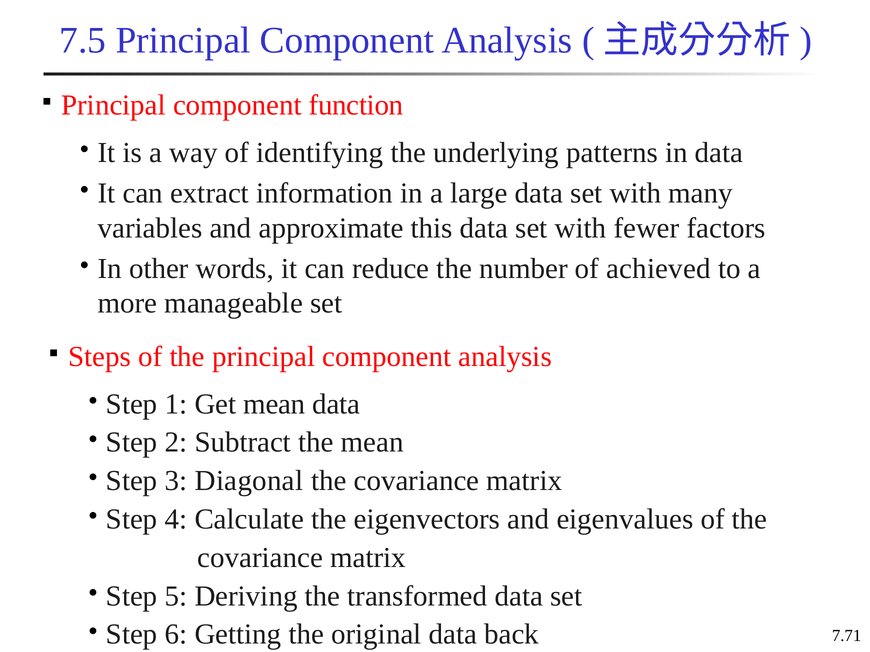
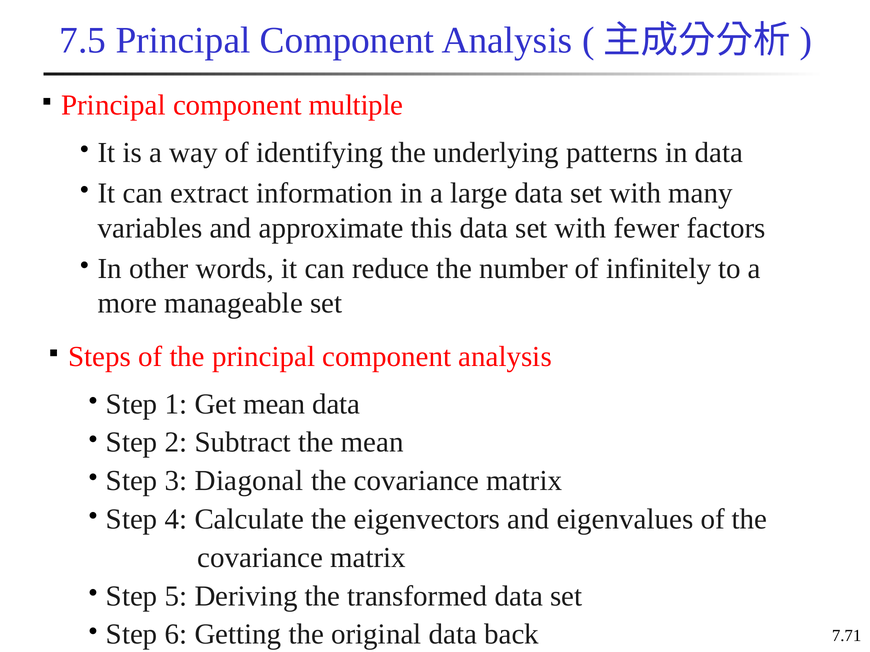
function: function -> multiple (356, 105)
achieved: achieved -> infinitely (659, 269)
